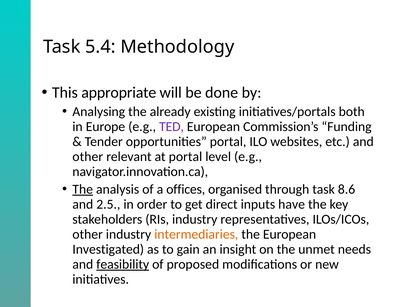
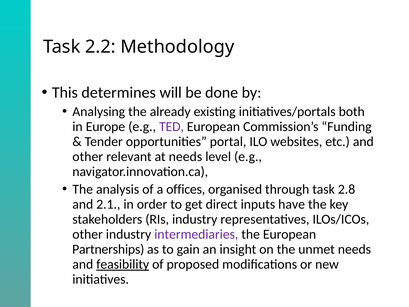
5.4: 5.4 -> 2.2 (100, 47)
appropriate: appropriate -> determines (119, 92)
at portal: portal -> needs (185, 156)
The underline: present -> none (83, 189)
8.6: 8.6 -> 2.8 (347, 189)
2.5: 2.5 -> 2.1 (108, 204)
intermediaries colour: orange -> purple (196, 234)
Investigated: Investigated -> Partnerships (108, 249)
